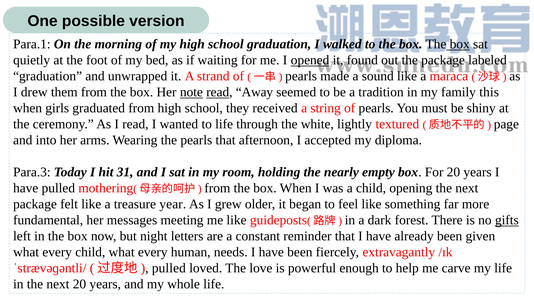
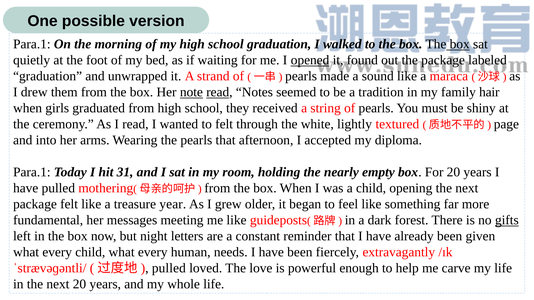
Away: Away -> Notes (254, 92)
this: this -> hair (489, 92)
to life: life -> felt (224, 124)
Para.3: Para.3 -> Para.1 (32, 172)
